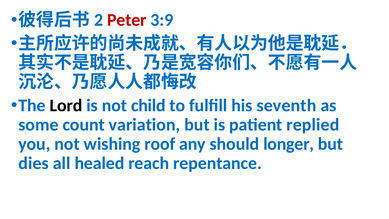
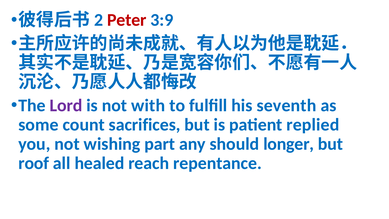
Lord colour: black -> purple (66, 105)
child: child -> with (148, 105)
variation: variation -> sacrifices (145, 125)
roof: roof -> part (160, 144)
dies: dies -> roof (34, 163)
